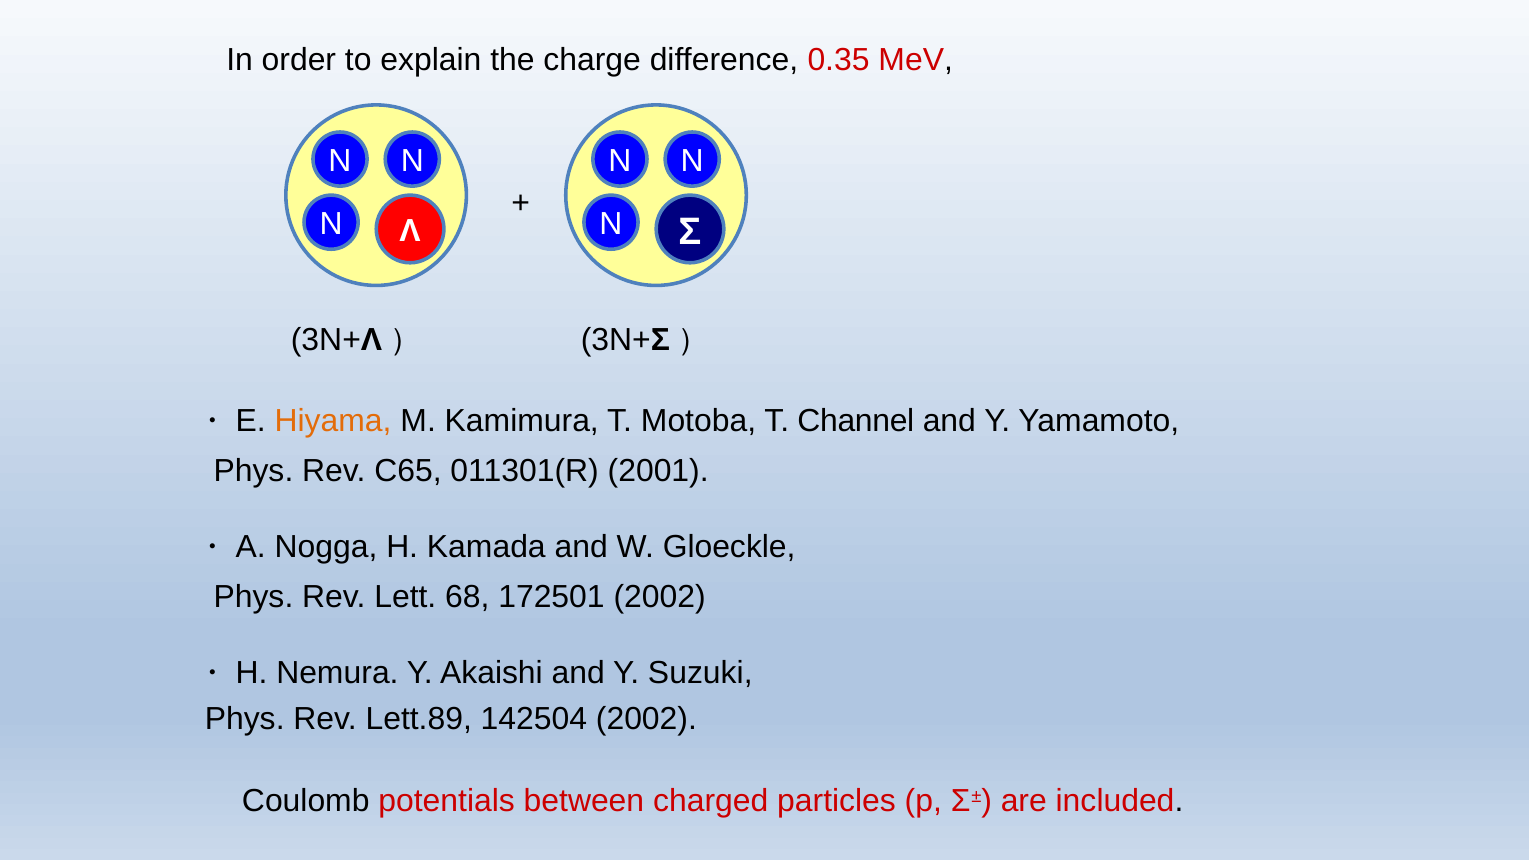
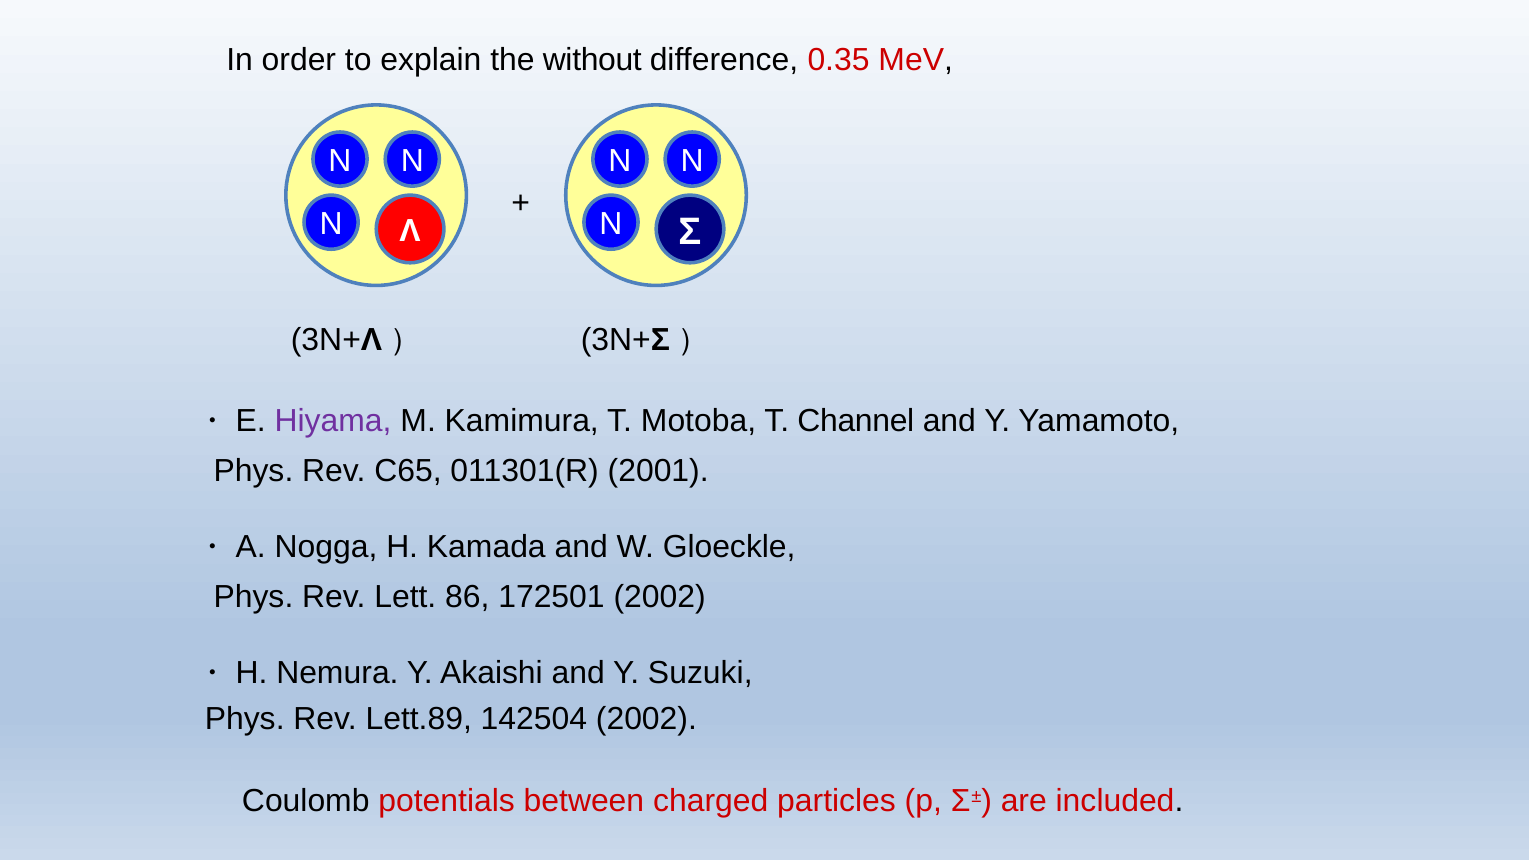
charge: charge -> without (592, 60)
Hiyama colour: orange -> purple (333, 421)
68: 68 -> 86 (467, 597)
